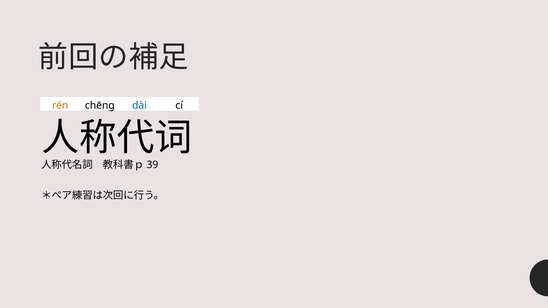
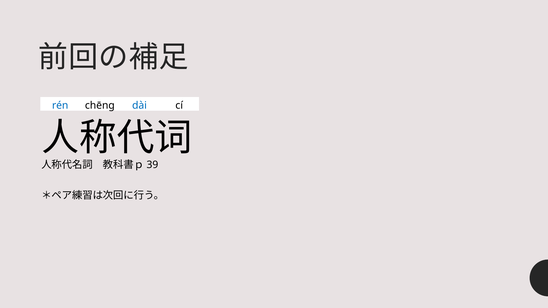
rén colour: orange -> blue (60, 105)
